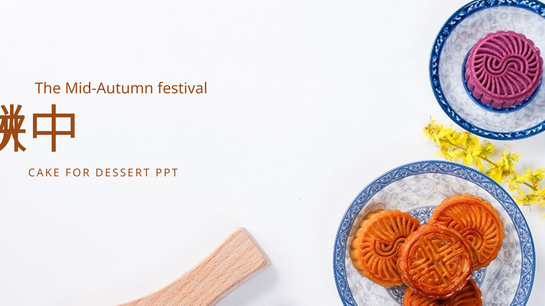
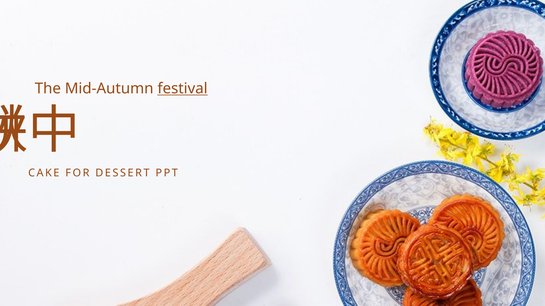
festival underline: none -> present (183, 89)
